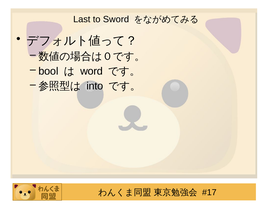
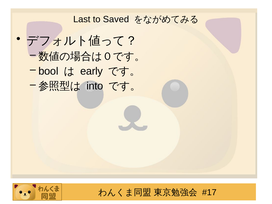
Sword: Sword -> Saved (116, 19)
word: word -> early (92, 71)
